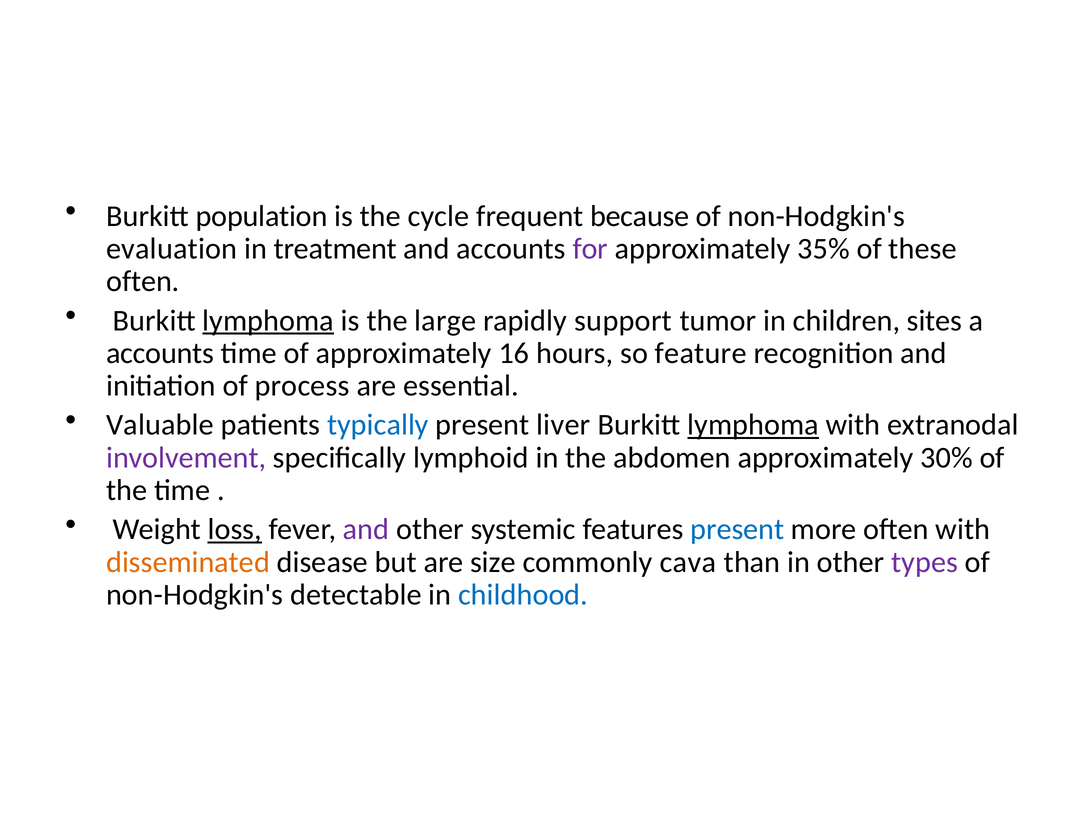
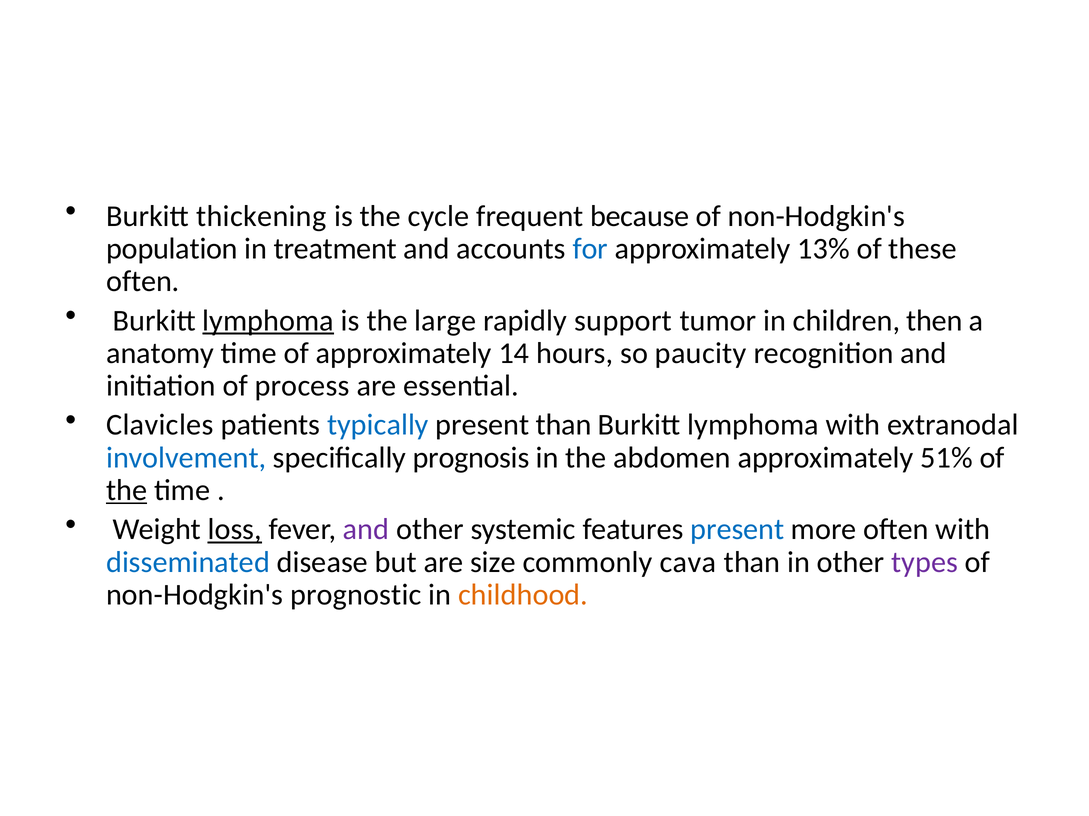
population: population -> thickening (261, 216)
evaluation: evaluation -> population (172, 249)
for colour: purple -> blue (590, 249)
35%: 35% -> 13% (823, 249)
sites: sites -> then (934, 321)
accounts: accounts -> anatomy (160, 353)
16: 16 -> 14 (514, 353)
feature: feature -> paucity (701, 353)
Valuable: Valuable -> Clavicles (160, 425)
present liver: liver -> than (564, 425)
lymphoma underline: present -> none (753, 425)
involvement colour: purple -> blue (186, 458)
lymphoid: lymphoid -> prognosis (471, 458)
30%: 30% -> 51% (947, 458)
the underline: none -> present (127, 491)
disseminated colour: orange -> blue (188, 563)
detectable: detectable -> prognostic (356, 595)
childhood colour: blue -> orange (523, 595)
